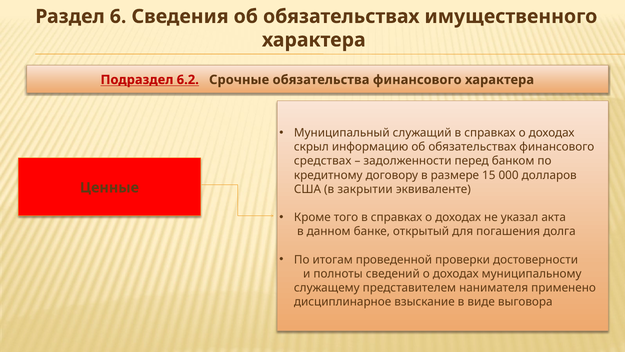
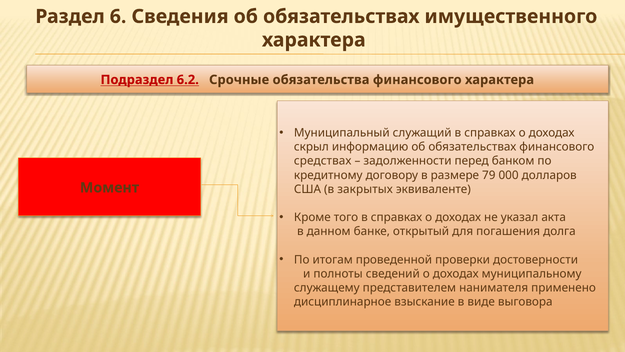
15: 15 -> 79 (489, 175)
Ценные: Ценные -> Момент (109, 187)
закрытии: закрытии -> закрытых (365, 189)
